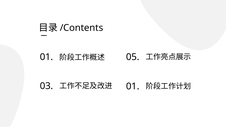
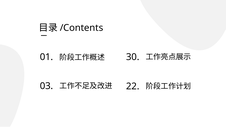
05: 05 -> 30 (133, 57)
03 01: 01 -> 22 (133, 86)
